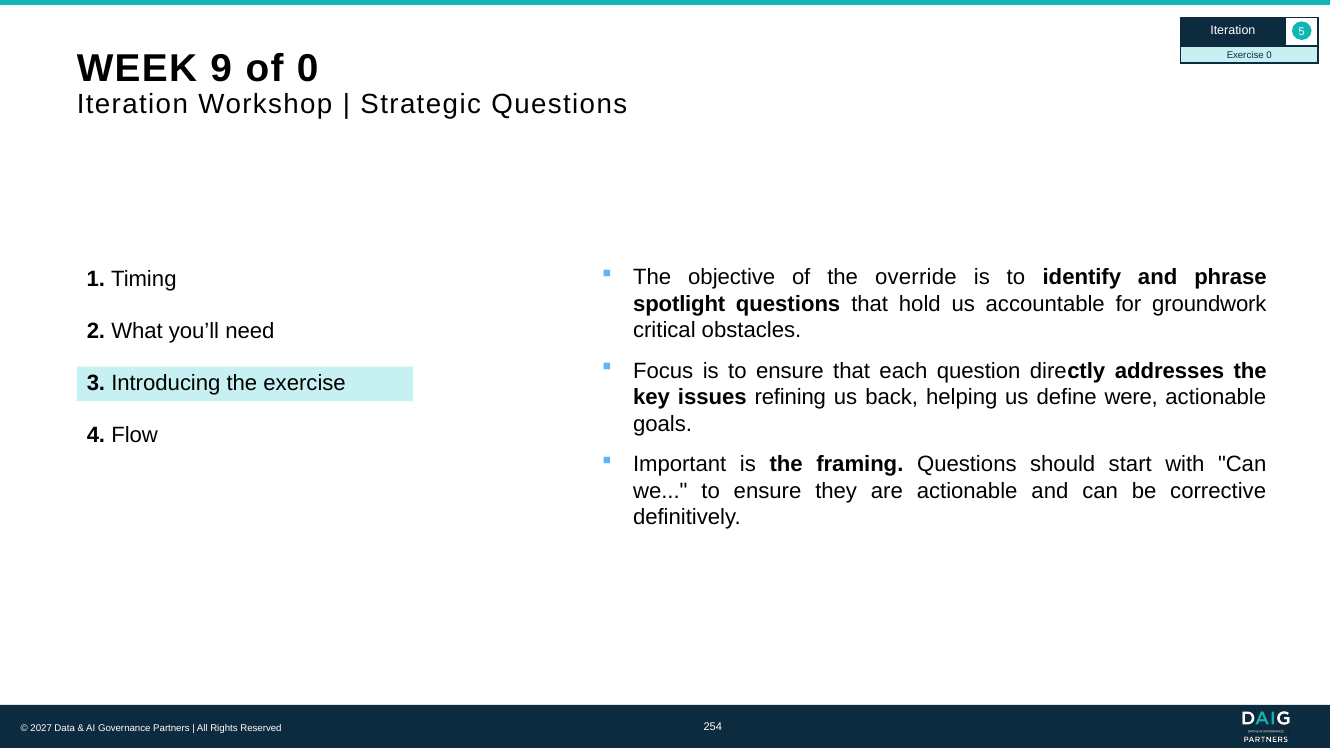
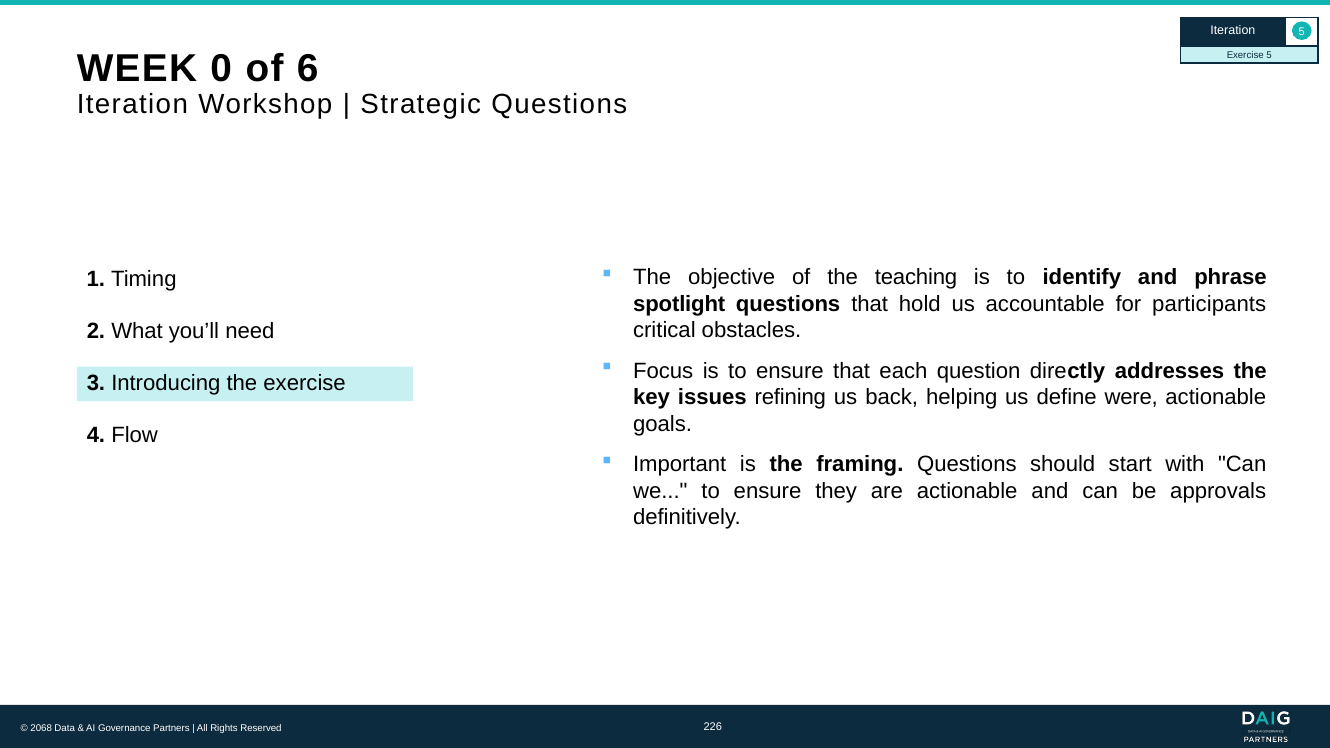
Exercise 0: 0 -> 5 (1269, 55)
9: 9 -> 0 (221, 69)
of 0: 0 -> 6 (308, 69)
override: override -> teaching (916, 277)
groundwork: groundwork -> participants (1209, 304)
corrective: corrective -> approvals (1218, 491)
2027: 2027 -> 2068 (41, 729)
254: 254 -> 226 (713, 727)
